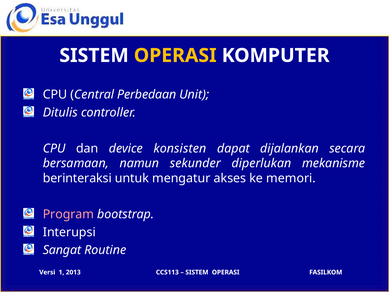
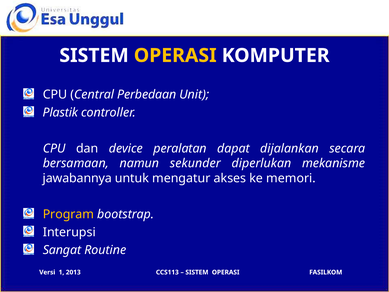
Ditulis: Ditulis -> Plastik (60, 112)
konsisten: konsisten -> peralatan (180, 148)
berinteraksi: berinteraksi -> jawabannya (77, 178)
Program colour: pink -> yellow (68, 214)
